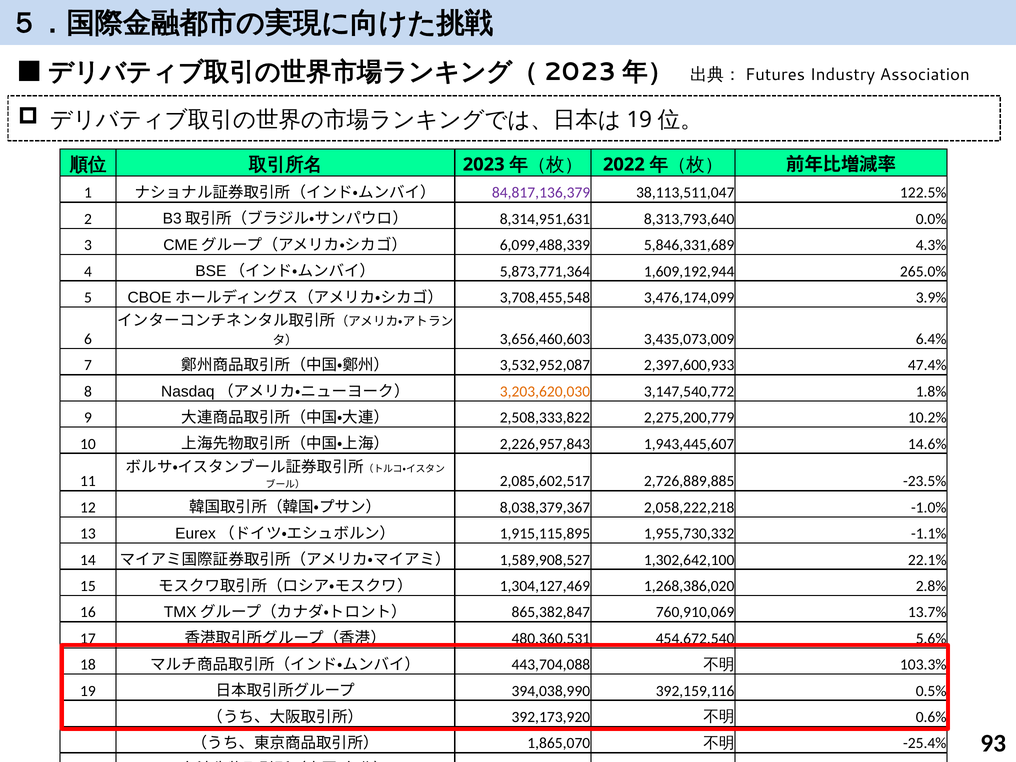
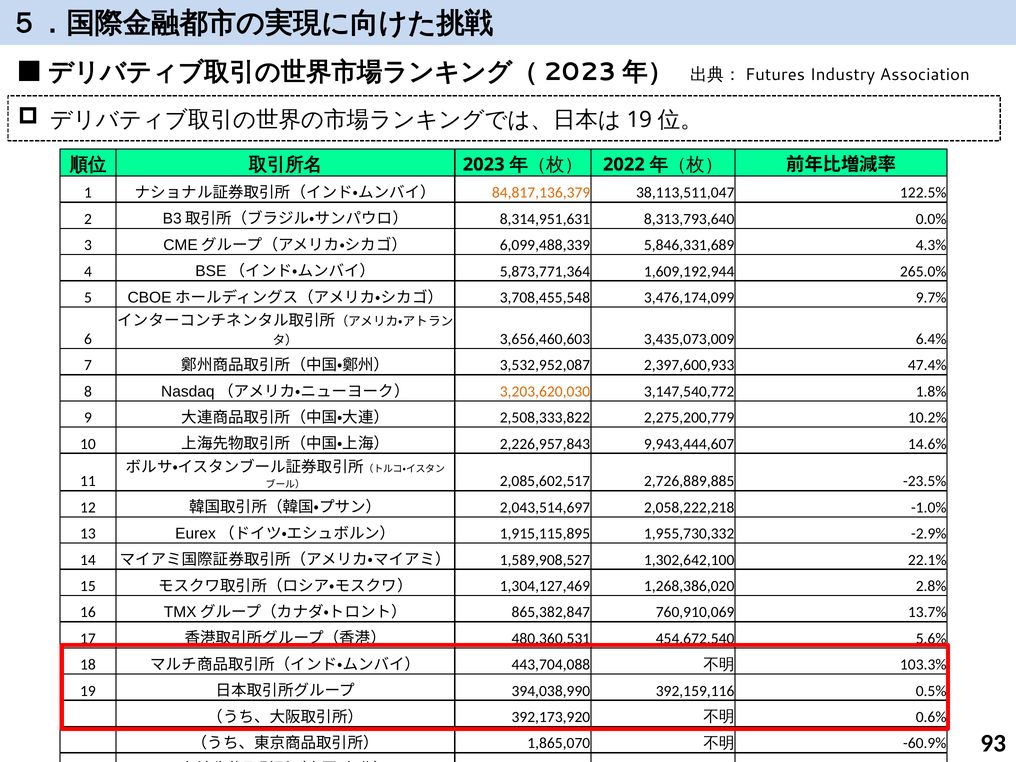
84,817,136,379 colour: purple -> orange (541, 193)
3.9%: 3.9% -> 9.7% (931, 298)
1,943,445,607: 1,943,445,607 -> 9,943,444,607 (689, 444)
8,038,379,367: 8,038,379,367 -> 2,043,514,697 (545, 508)
-1.1%: -1.1% -> -2.9% (929, 534)
-25.4%: -25.4% -> -60.9% (925, 743)
